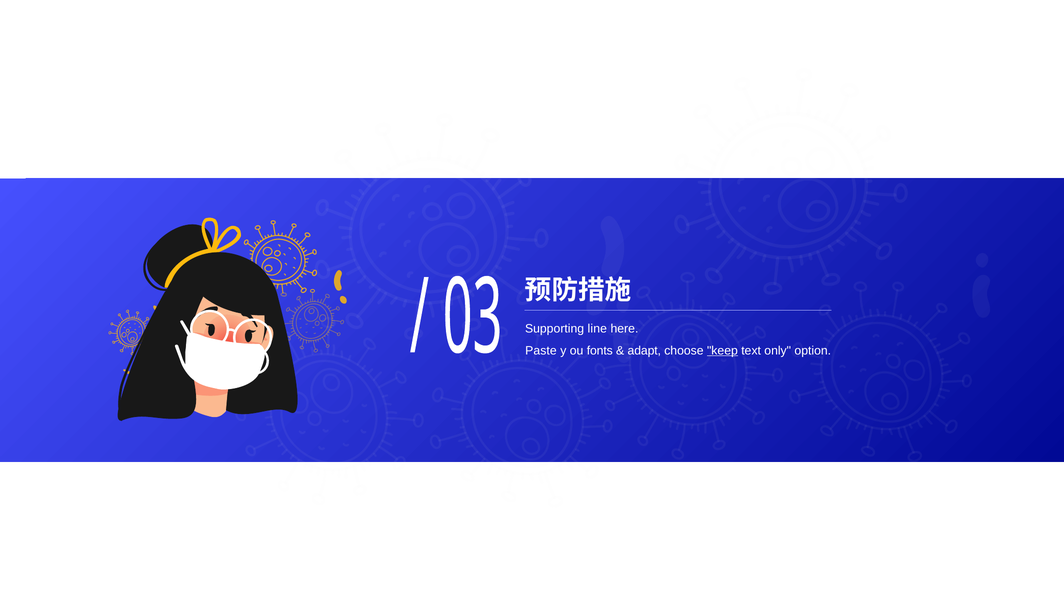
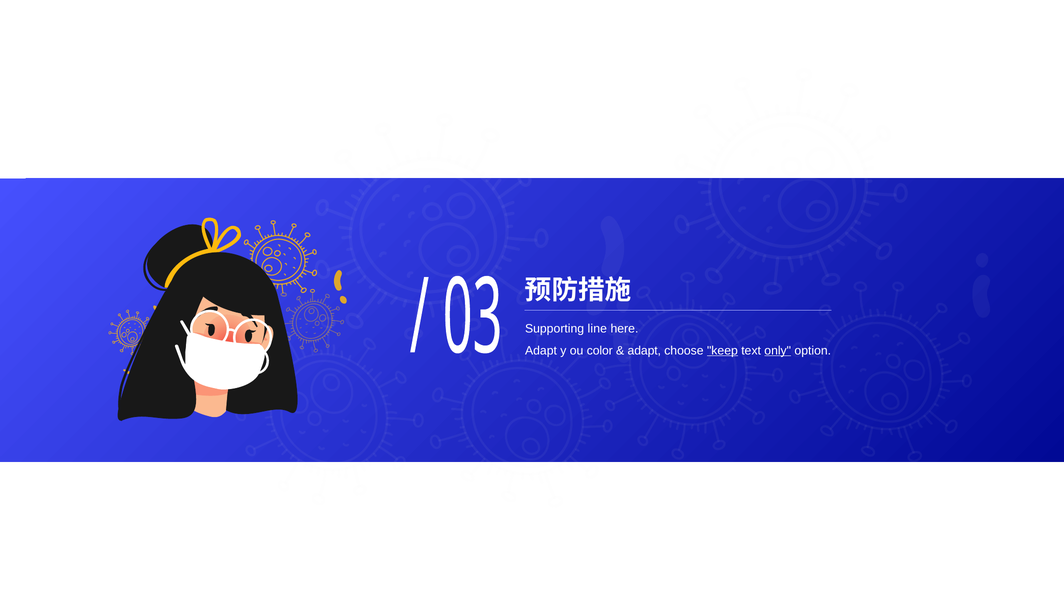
Paste: Paste -> Adapt (541, 351)
fonts: fonts -> color (600, 351)
only underline: none -> present (778, 351)
